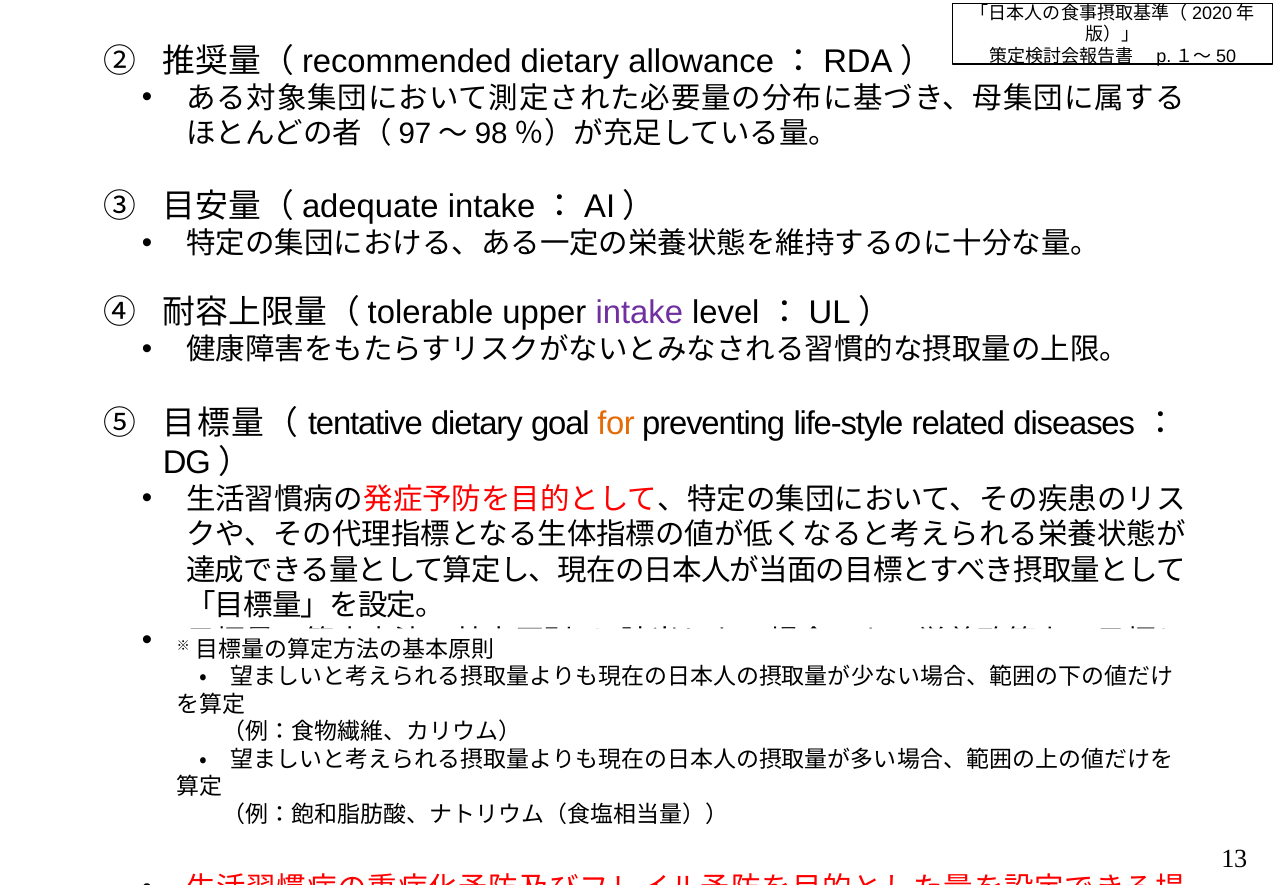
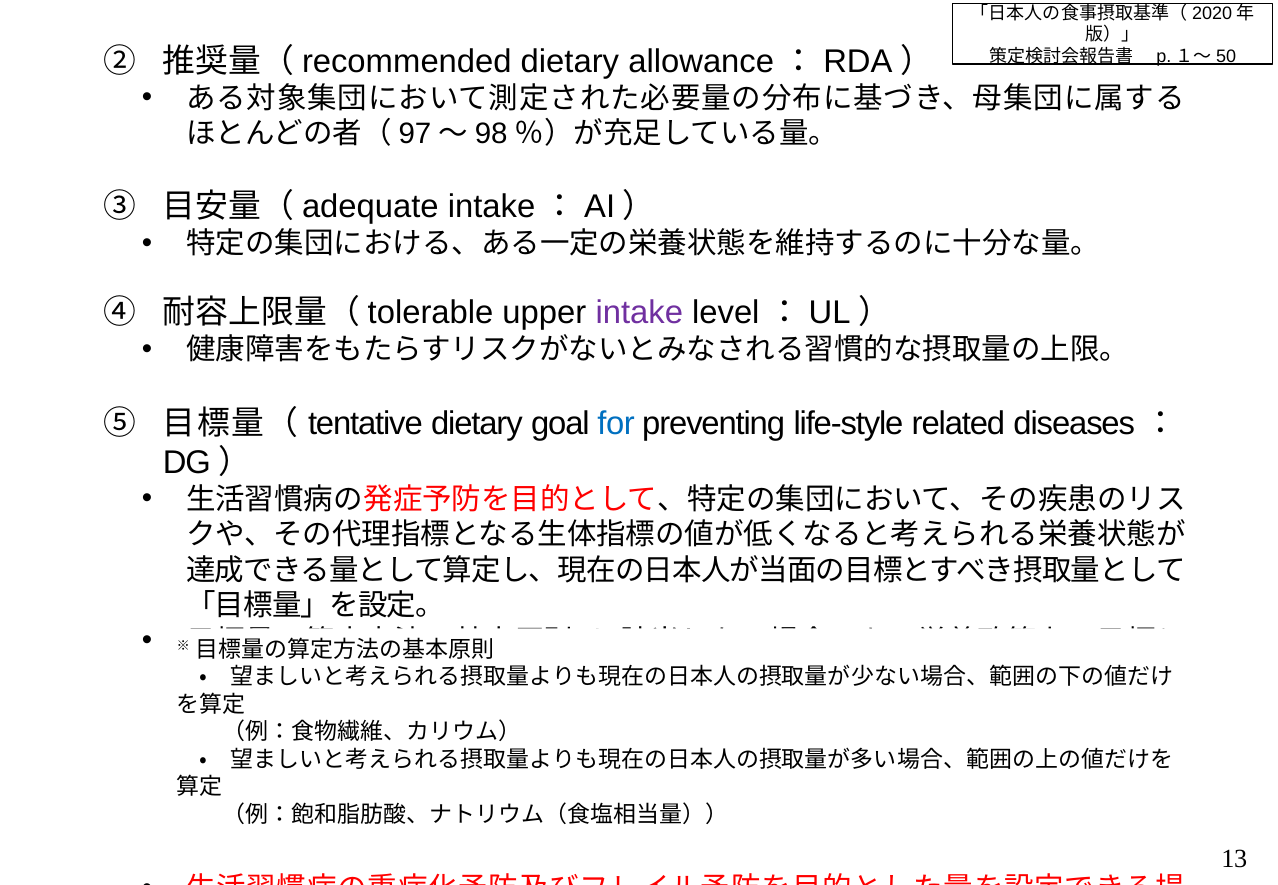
for colour: orange -> blue (616, 423)
